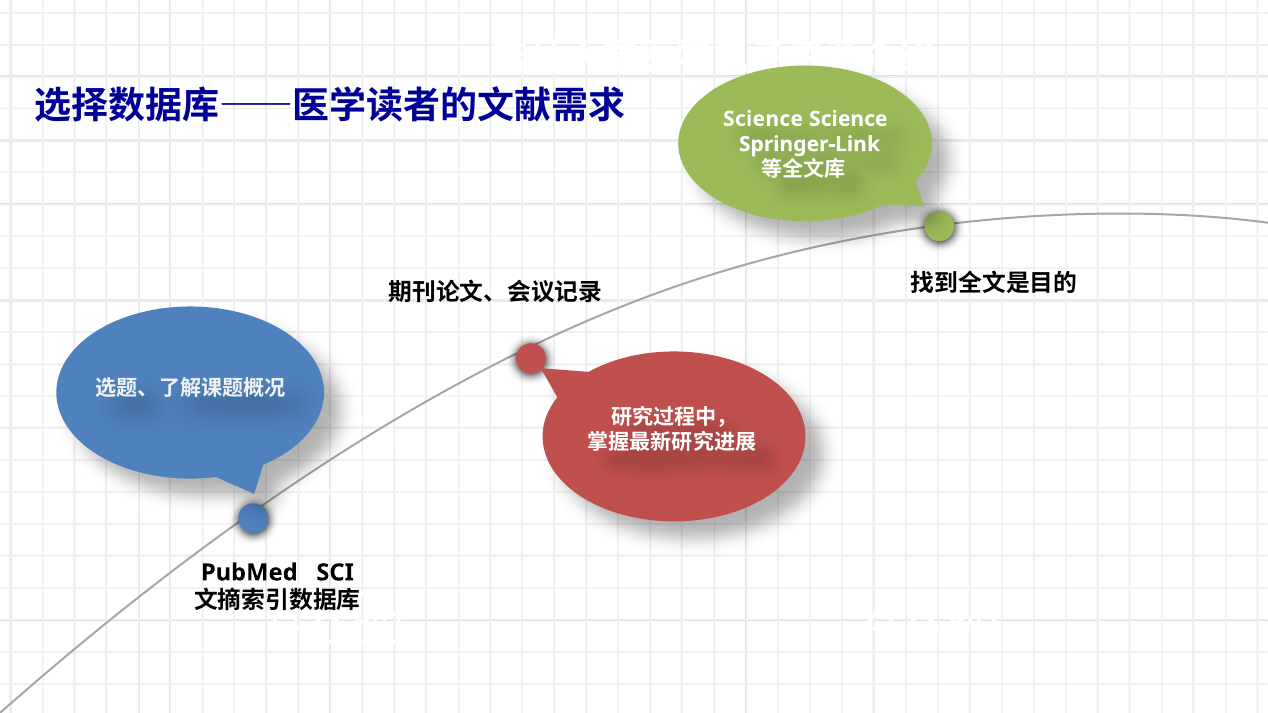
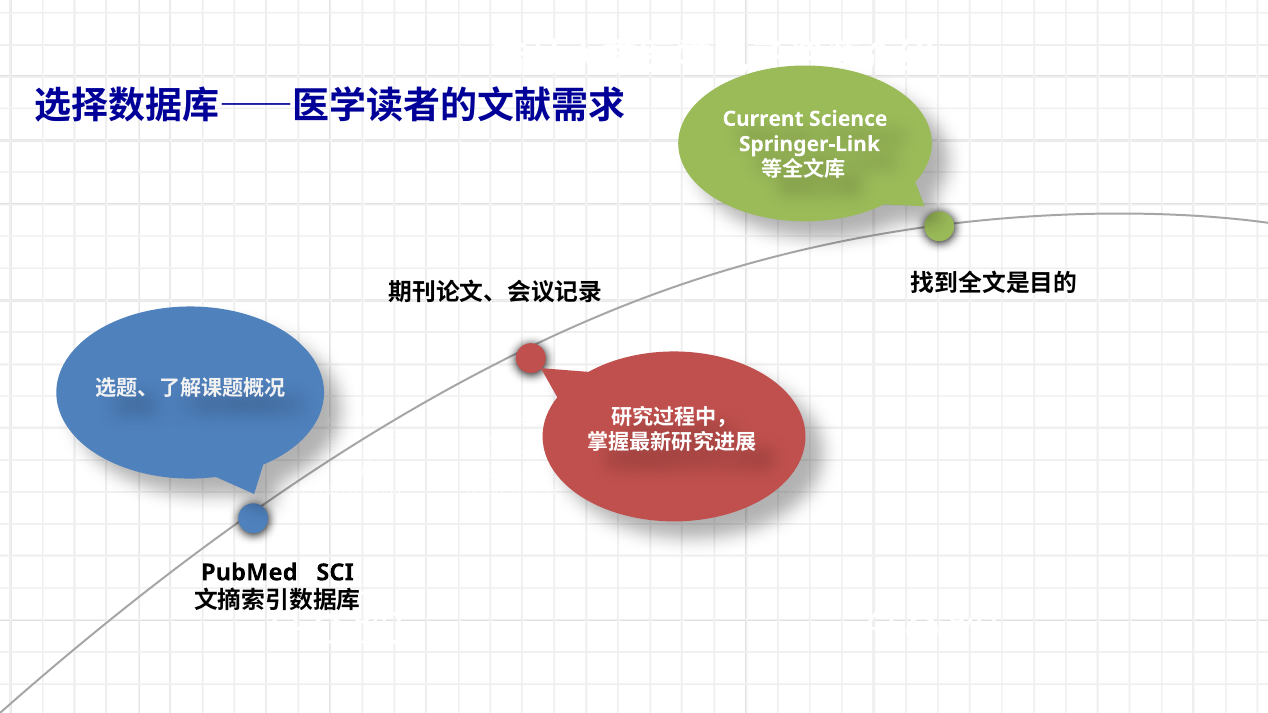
Science: Science -> Current (763, 119)
